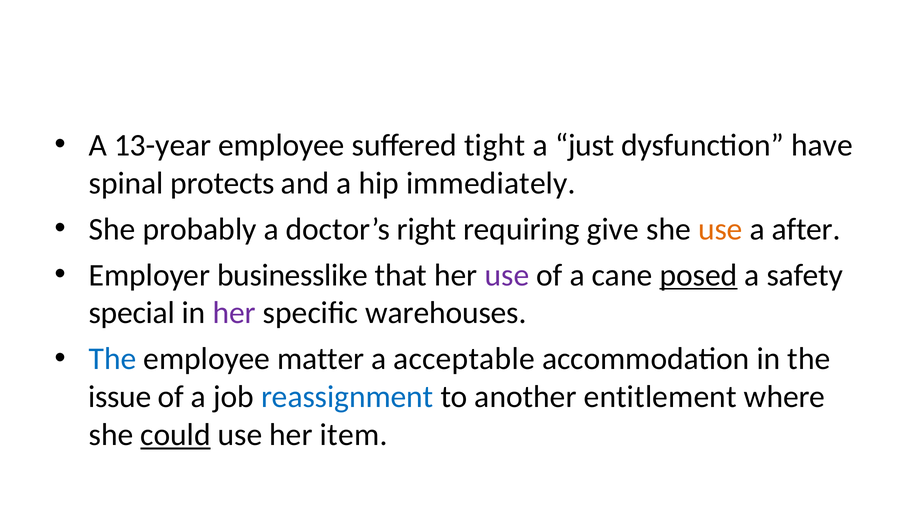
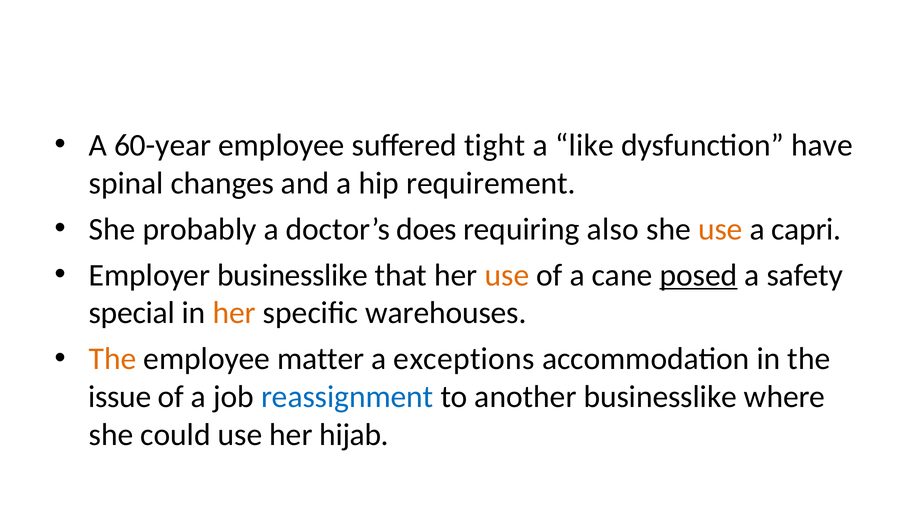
13-year: 13-year -> 60-year (163, 145)
just: just -> like (585, 145)
protects: protects -> changes (222, 183)
immediately: immediately -> requirement (491, 183)
right: right -> does (427, 229)
give: give -> also (613, 229)
after: after -> capri (806, 229)
use colour: purple -> orange (507, 275)
her colour: purple -> orange (234, 313)
The colour: blue -> orange (113, 359)
acceptable: acceptable -> exceptions (464, 359)
another entitlement: entitlement -> businesslike (660, 397)
could underline: present -> none (176, 435)
item: item -> hijab (354, 435)
